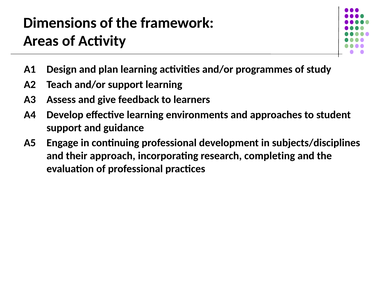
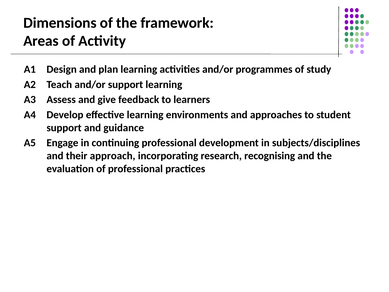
completing: completing -> recognising (270, 156)
